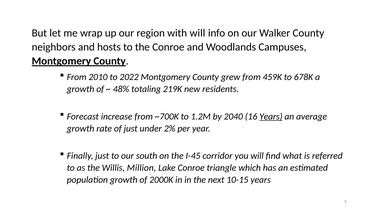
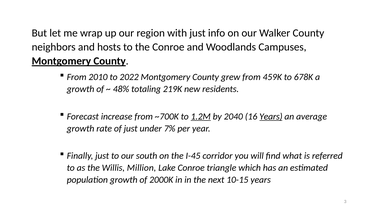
with will: will -> just (198, 33)
1.2M underline: none -> present (201, 116)
2%: 2% -> 7% (170, 128)
